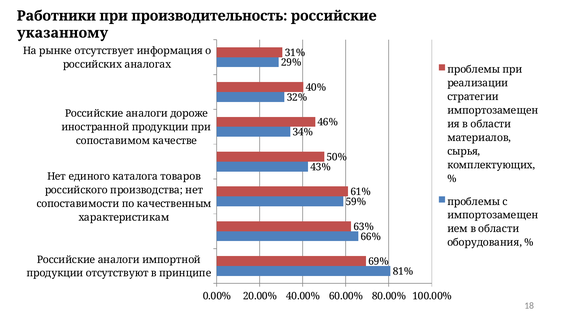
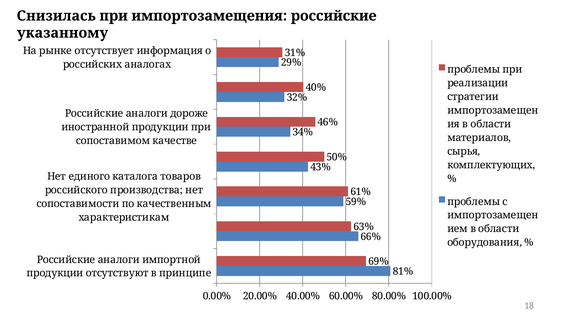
Работники: Работники -> Снизилась (56, 16)
производительность: производительность -> импортозамещения (209, 16)
